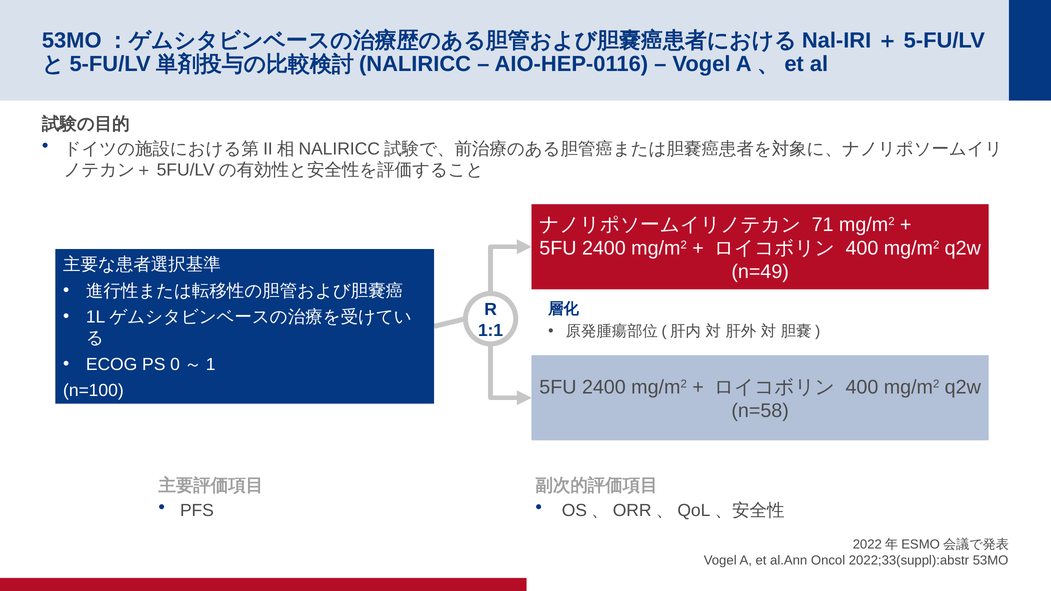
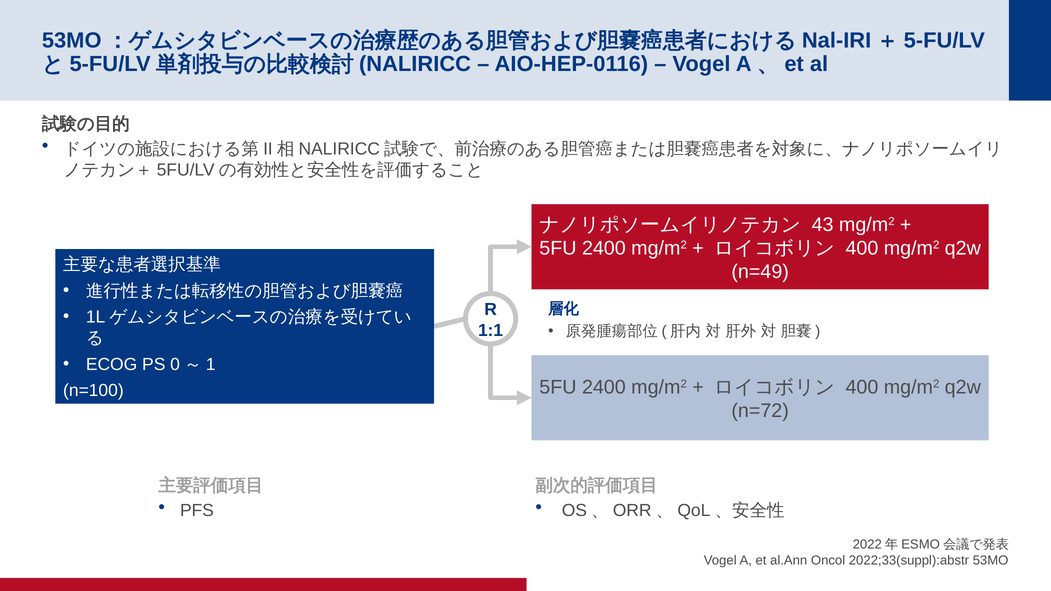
71: 71 -> 43 (823, 225)
n=58: n=58 -> n=72 (760, 411)
